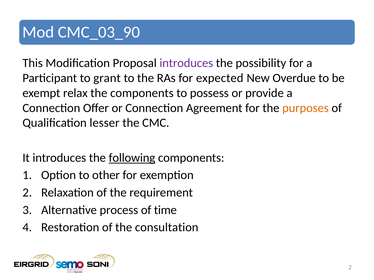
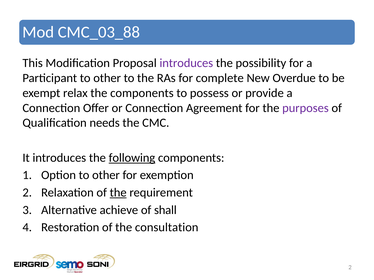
CMC_03_90: CMC_03_90 -> CMC_03_88 (99, 32)
Participant to grant: grant -> other (107, 78)
expected: expected -> complete (220, 78)
purposes colour: orange -> purple (305, 108)
lesser: lesser -> needs (105, 123)
the underline: none -> present (118, 193)
process: process -> achieve (119, 210)
time: time -> shall (165, 210)
